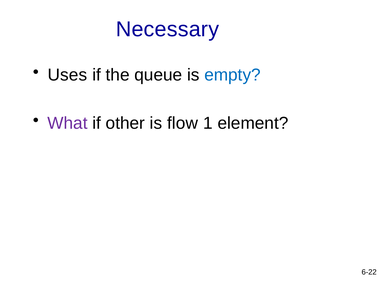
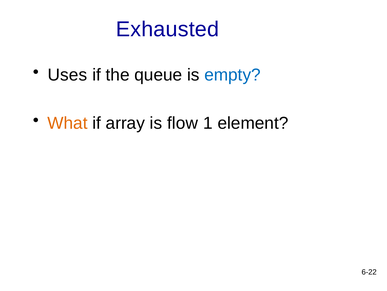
Necessary: Necessary -> Exhausted (167, 29)
What colour: purple -> orange (67, 123)
other: other -> array (125, 123)
